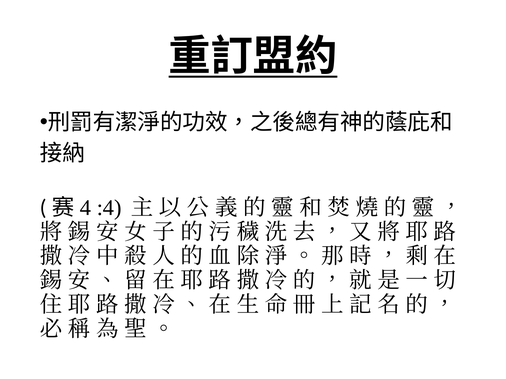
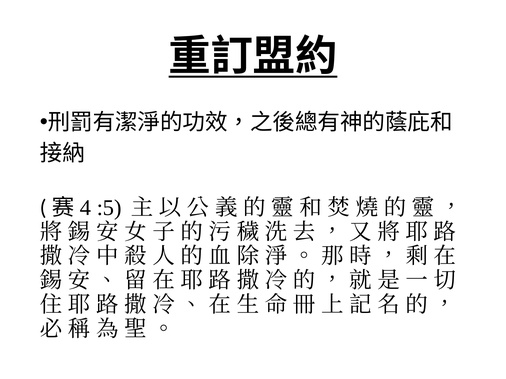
:4: :4 -> :5 (109, 208)
